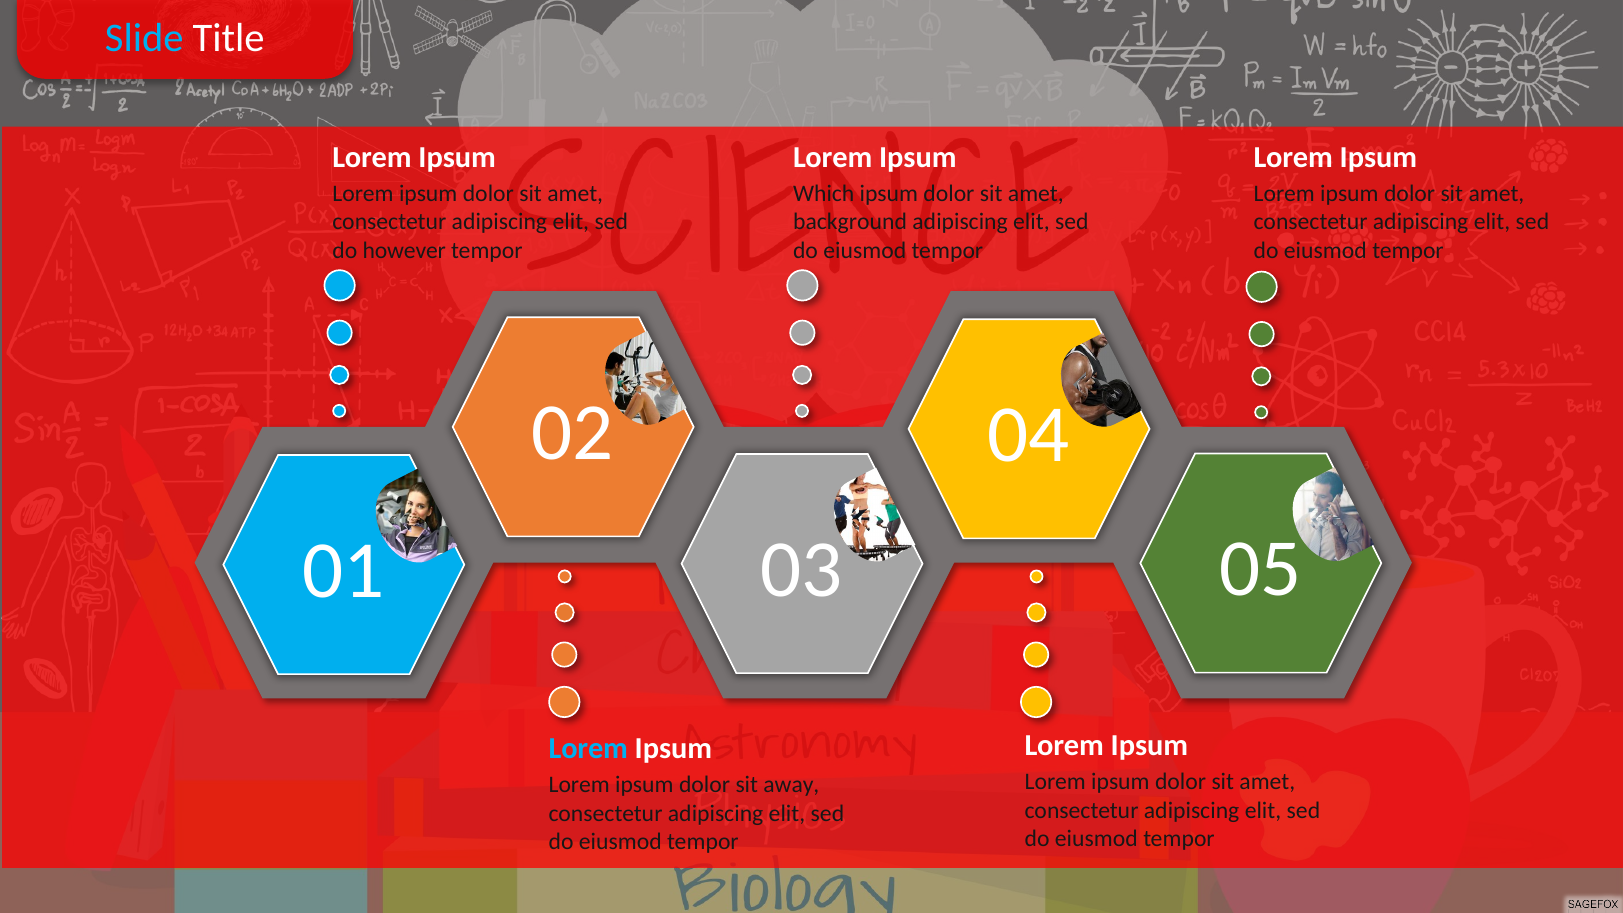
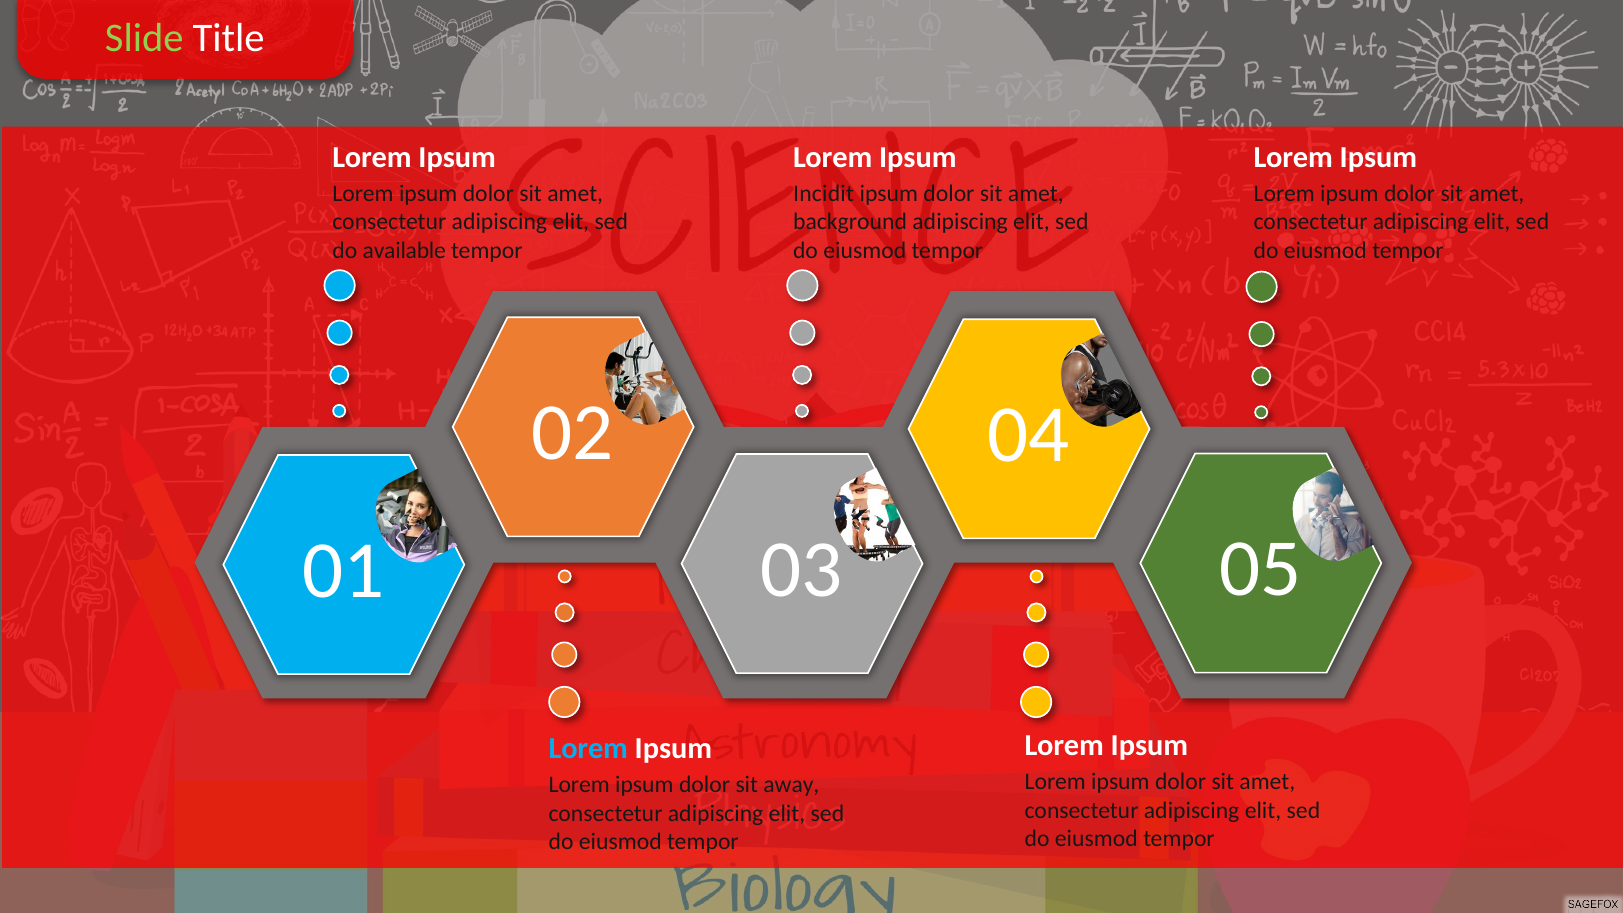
Slide colour: light blue -> light green (144, 38)
Which: Which -> Incidit (824, 194)
however: however -> available (404, 251)
